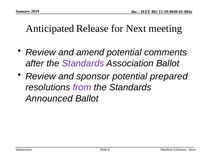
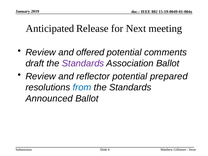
amend: amend -> offered (90, 52)
after: after -> draft (35, 63)
sponsor: sponsor -> reflector (93, 76)
from colour: purple -> blue (82, 87)
